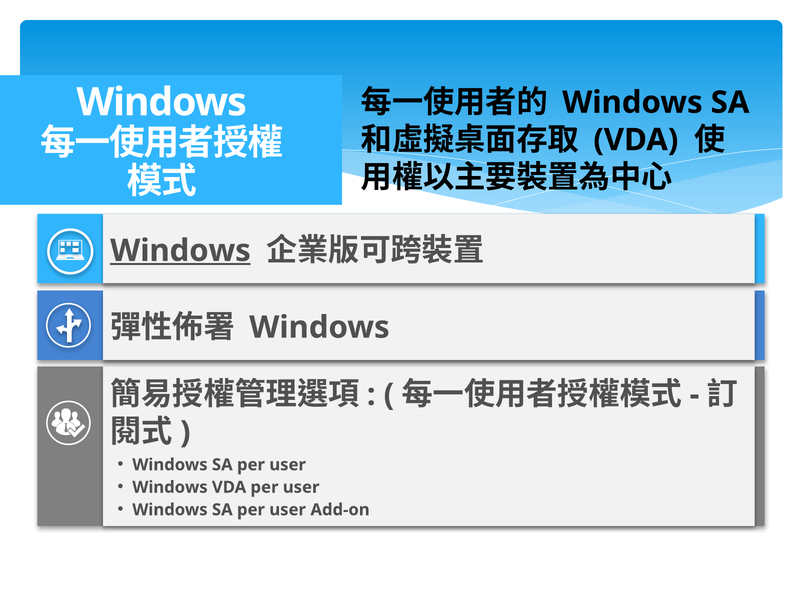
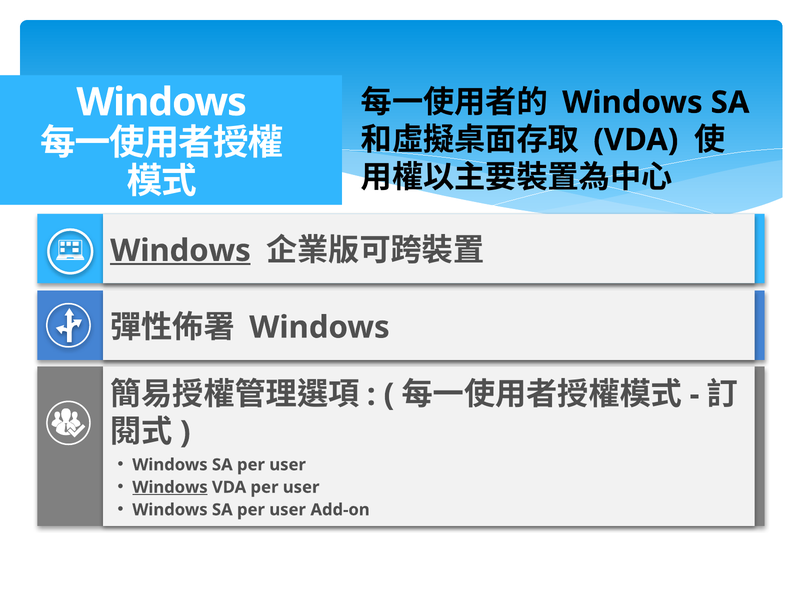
Windows underline: none -> present (170, 488)
